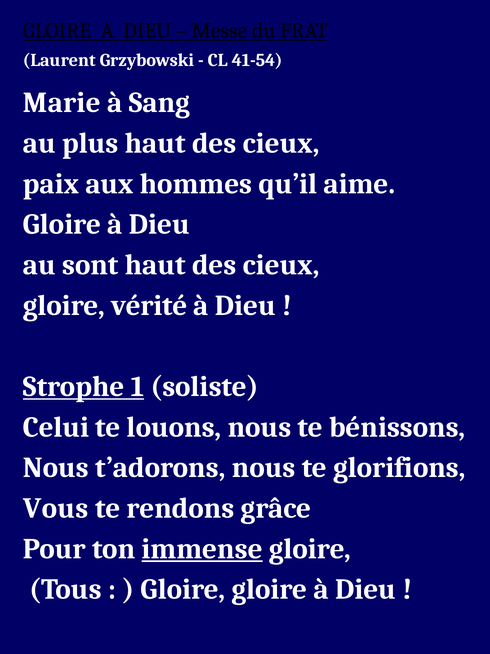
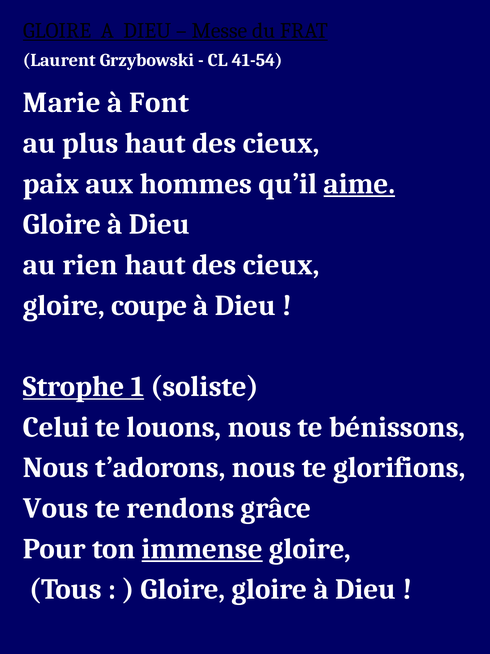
Sang: Sang -> Font (159, 103)
aime underline: none -> present (359, 184)
sont: sont -> rien (90, 265)
vérité: vérité -> coupe (149, 305)
